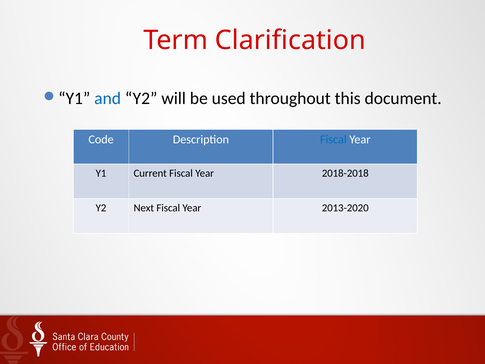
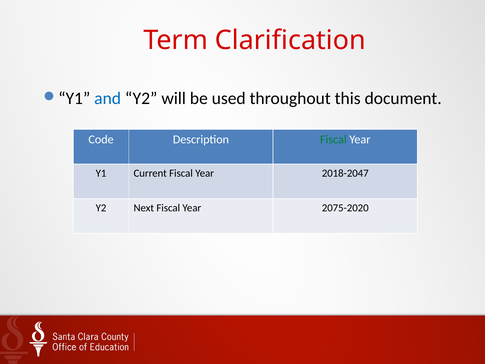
Fiscal colour: blue -> green (333, 139)
2018-2018: 2018-2018 -> 2018-2047 (345, 173)
2013-2020: 2013-2020 -> 2075-2020 (345, 208)
